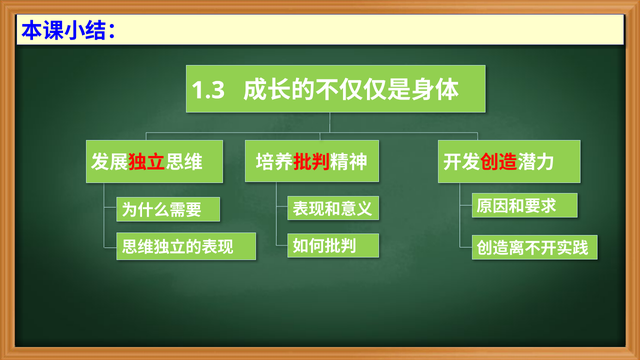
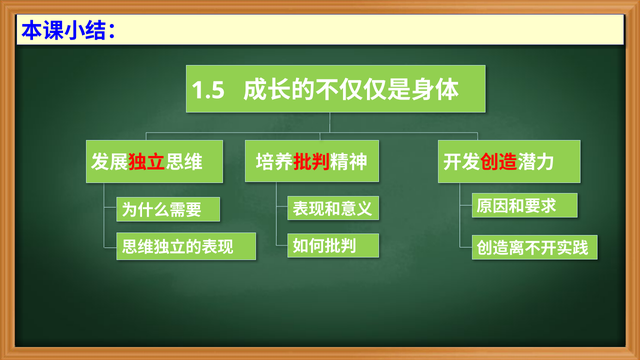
1.3: 1.3 -> 1.5 (208, 90)
